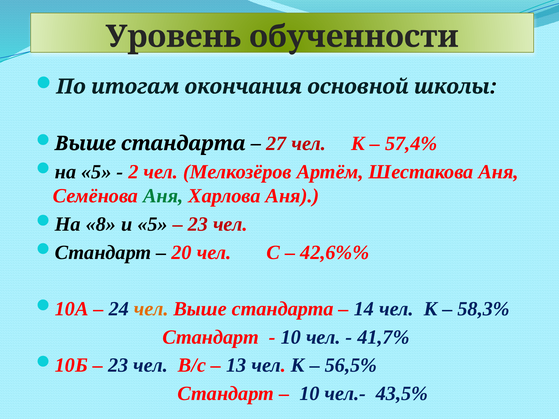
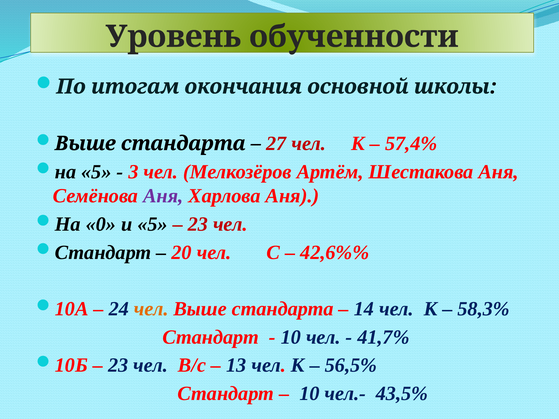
2: 2 -> 3 (133, 172)
Аня colour: green -> purple (163, 196)
8: 8 -> 0 (101, 224)
